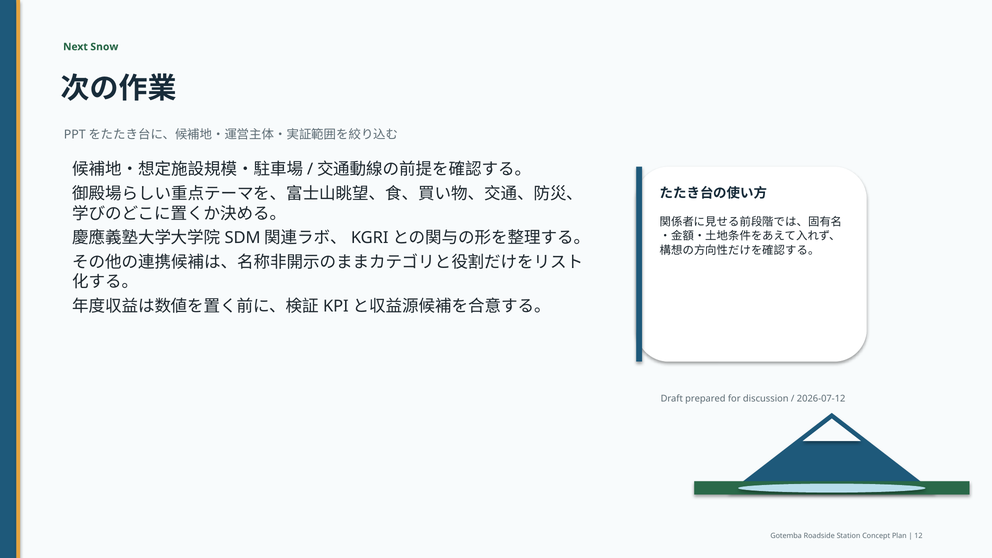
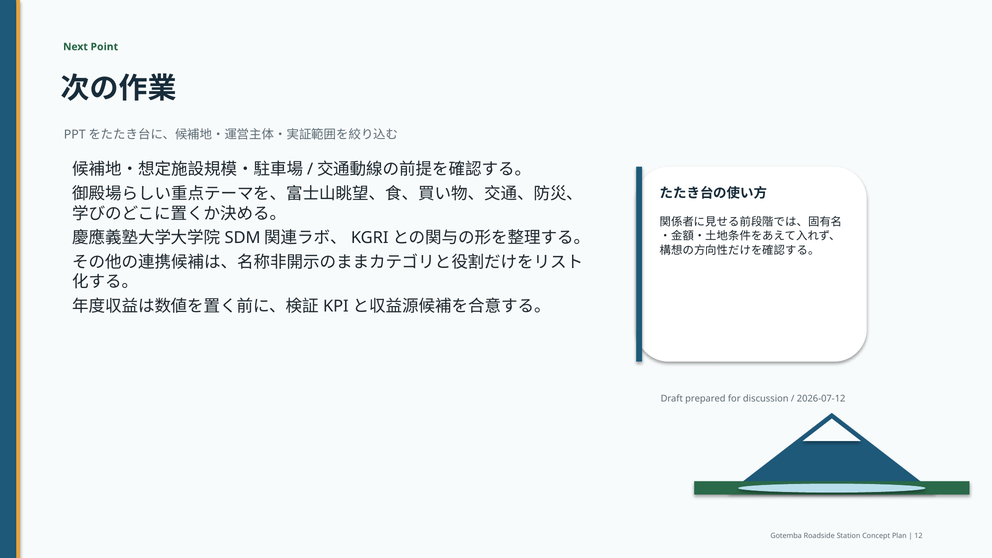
Snow: Snow -> Point (104, 47)
